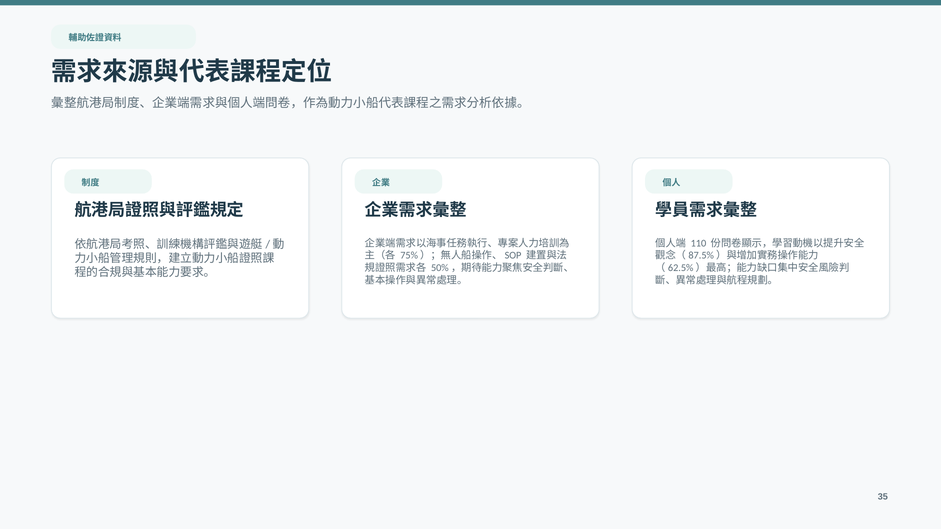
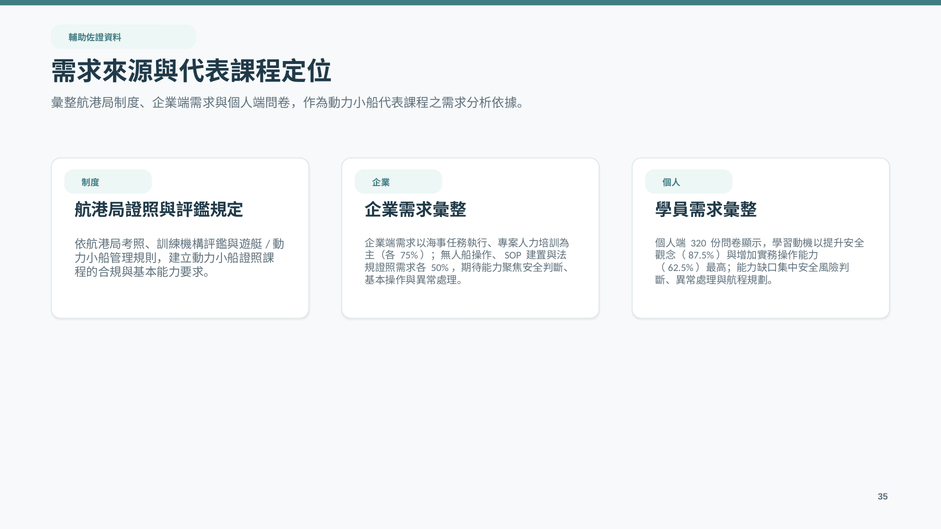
110: 110 -> 320 (698, 243)
